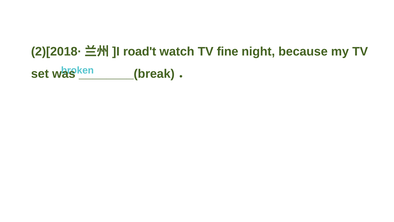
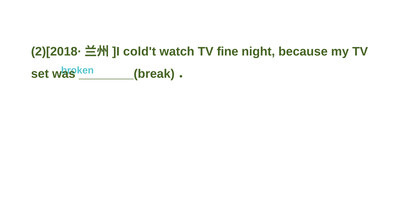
road't: road't -> cold't (140, 52)
